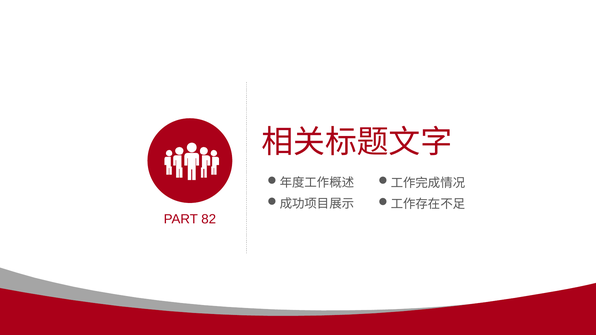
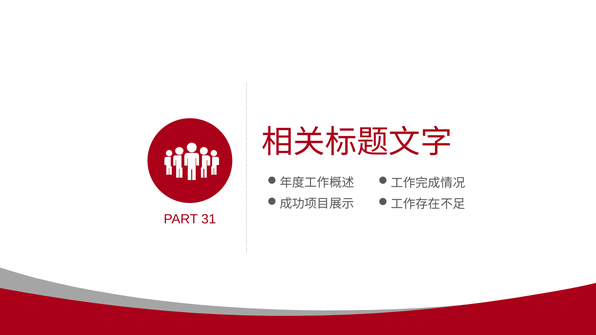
82: 82 -> 31 (209, 219)
